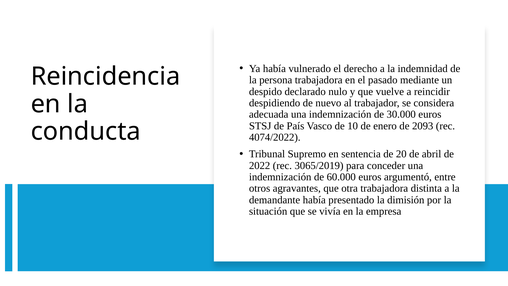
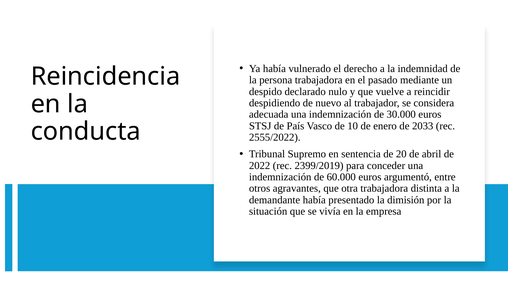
2093: 2093 -> 2033 (423, 126)
4074/2022: 4074/2022 -> 2555/2022 (275, 137)
3065/2019: 3065/2019 -> 2399/2019 (319, 165)
